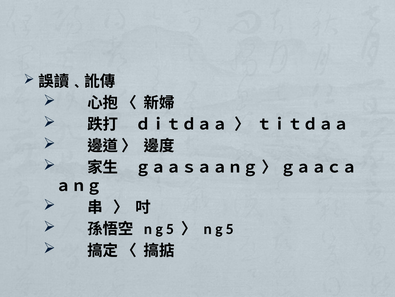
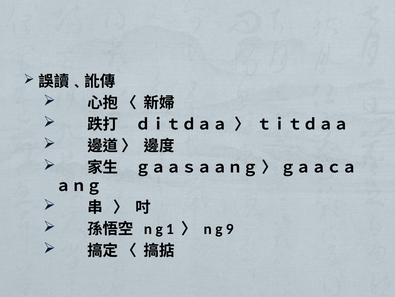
5: 5 -> 1 (170, 229)
5: 5 -> 9 (230, 229)
